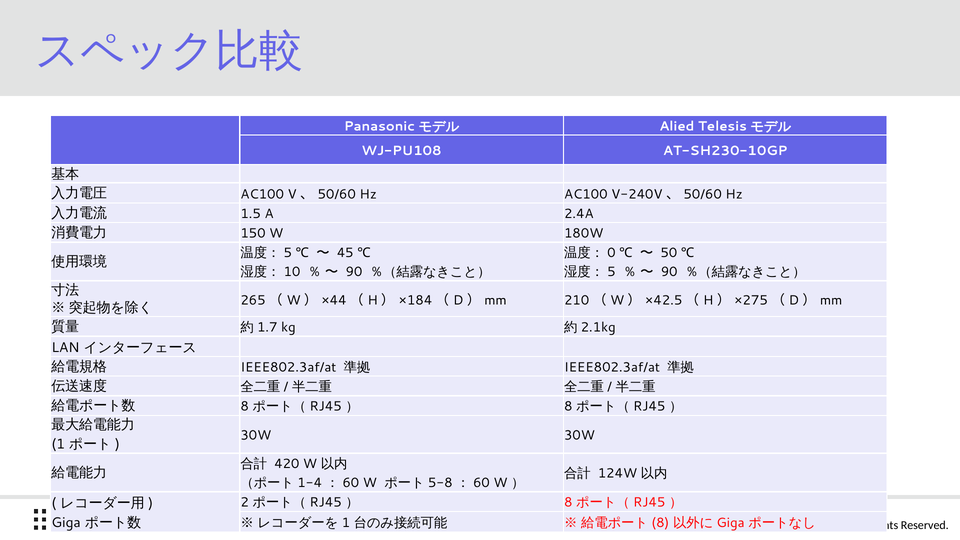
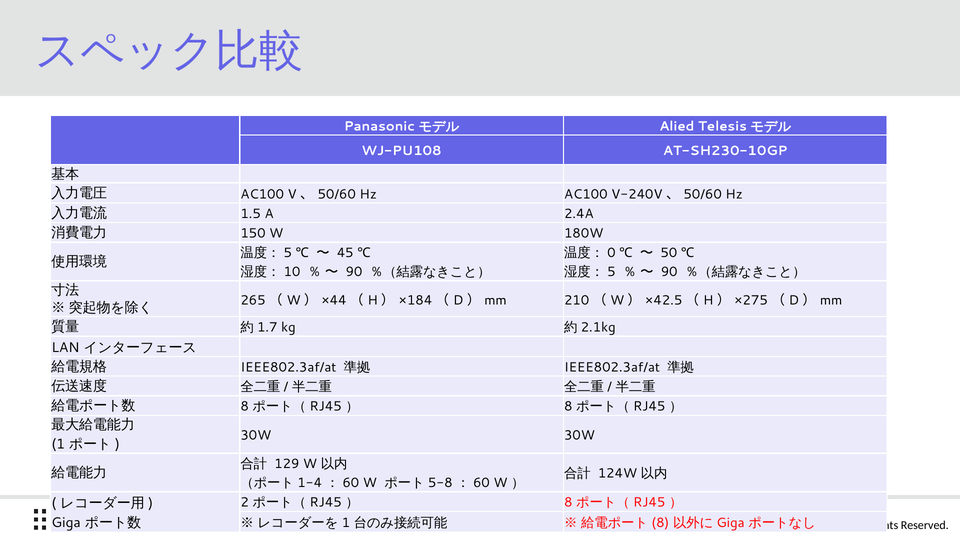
420: 420 -> 129 (287, 464)
